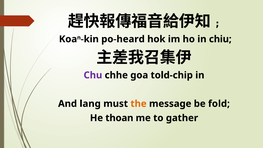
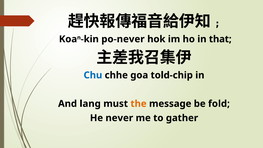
po-heard: po-heard -> po-never (123, 39)
chiu: chiu -> that (220, 39)
Chu colour: purple -> blue (93, 75)
thoan: thoan -> never (119, 118)
